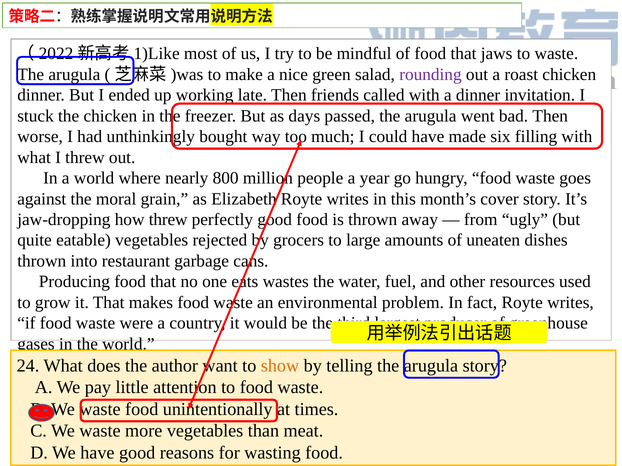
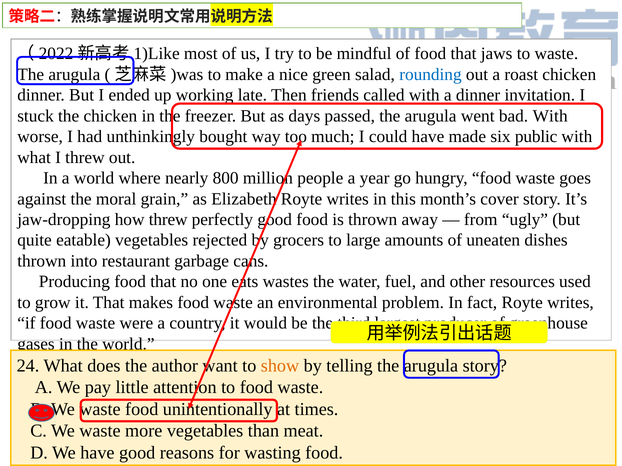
rounding colour: purple -> blue (430, 75)
bad Then: Then -> With (550, 116)
filling: filling -> public (536, 137)
